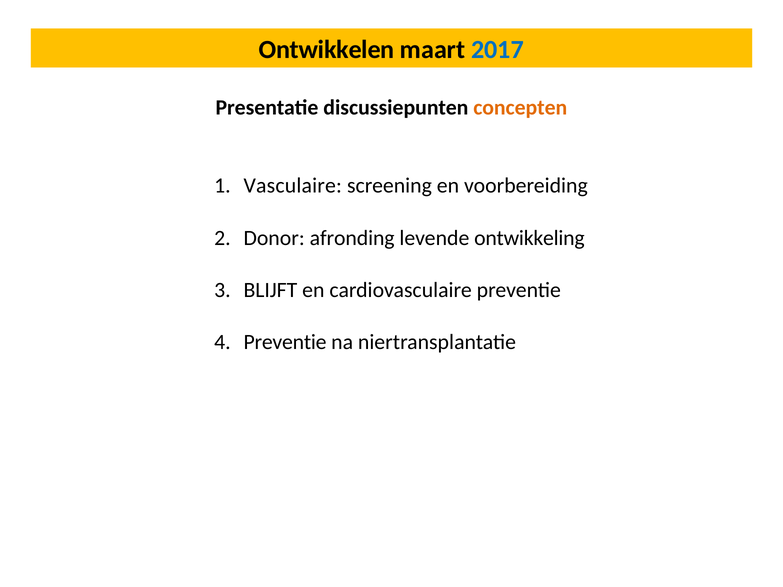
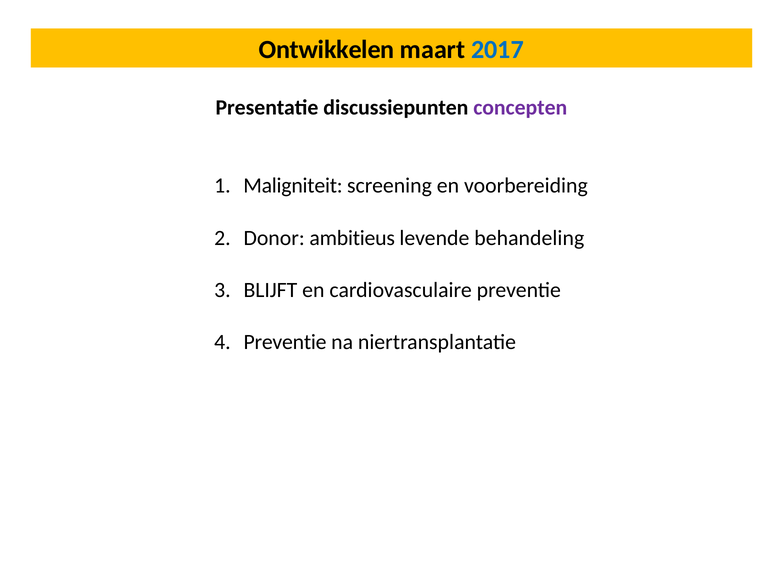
concepten colour: orange -> purple (520, 108)
Vasculaire: Vasculaire -> Maligniteit (293, 186)
afronding: afronding -> ambitieus (352, 238)
ontwikkeling: ontwikkeling -> behandeling (529, 238)
